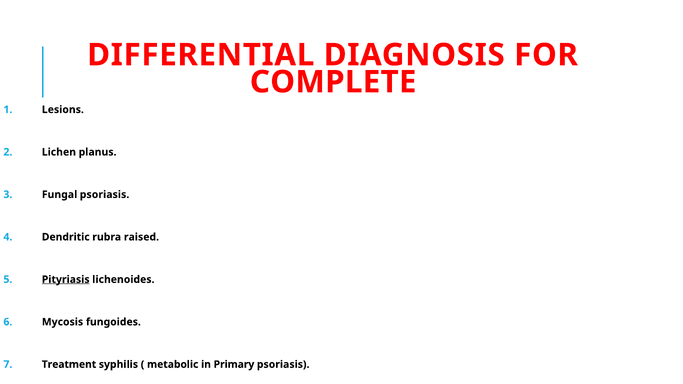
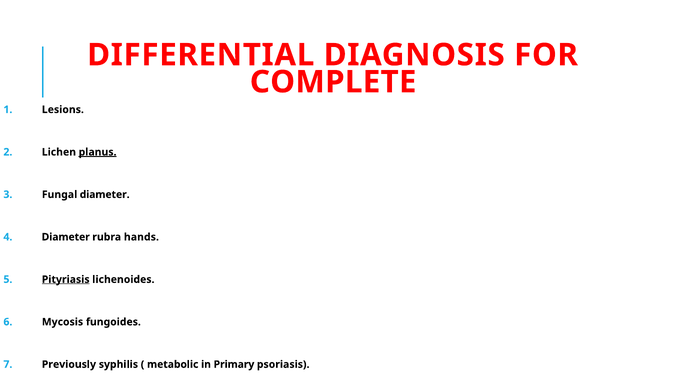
planus underline: none -> present (98, 152)
Fungal psoriasis: psoriasis -> diameter (105, 195)
Dendritic: Dendritic -> Diameter (66, 237)
raised: raised -> hands (141, 237)
Treatment: Treatment -> Previously (69, 365)
